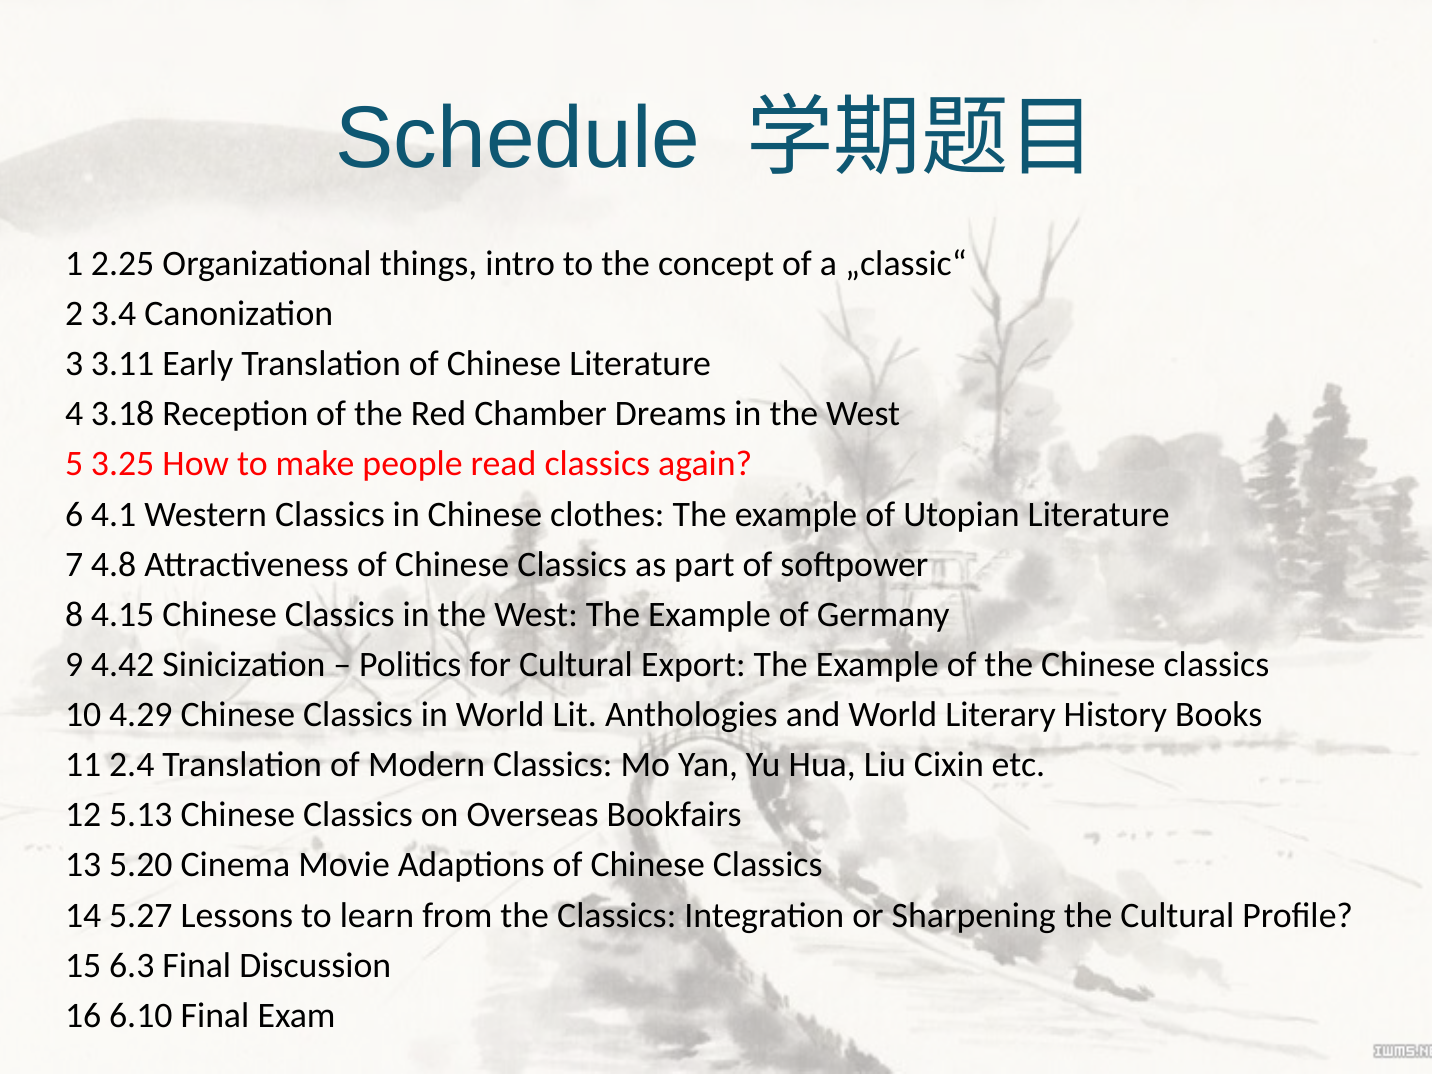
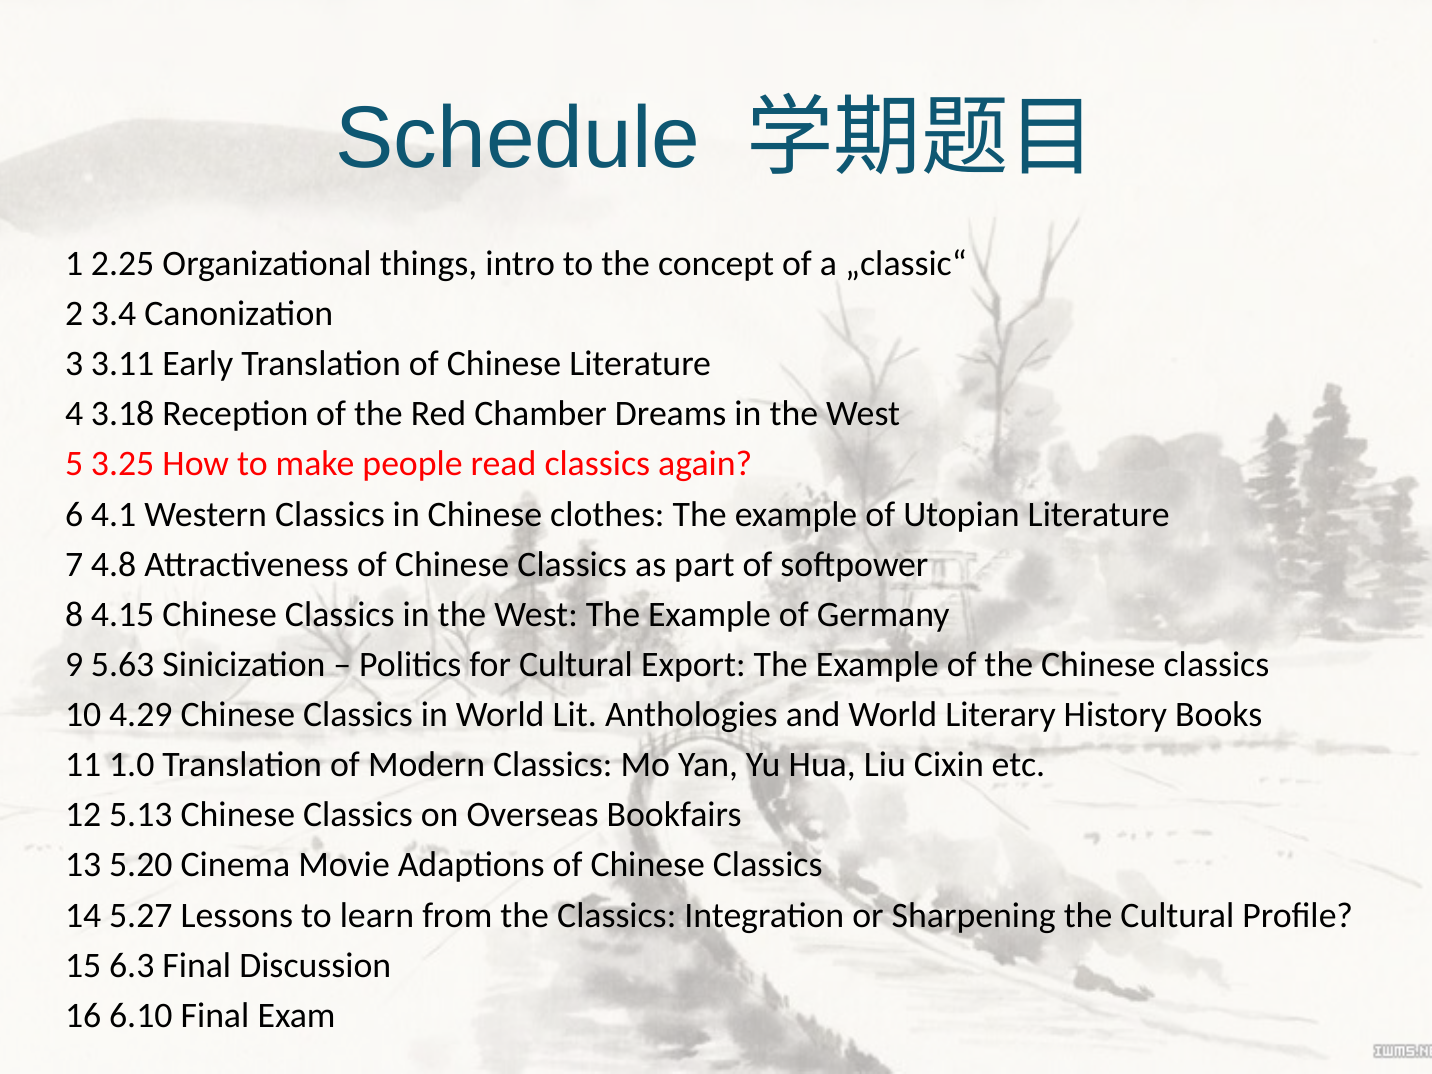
4.42: 4.42 -> 5.63 (123, 665)
2.4: 2.4 -> 1.0 (132, 765)
